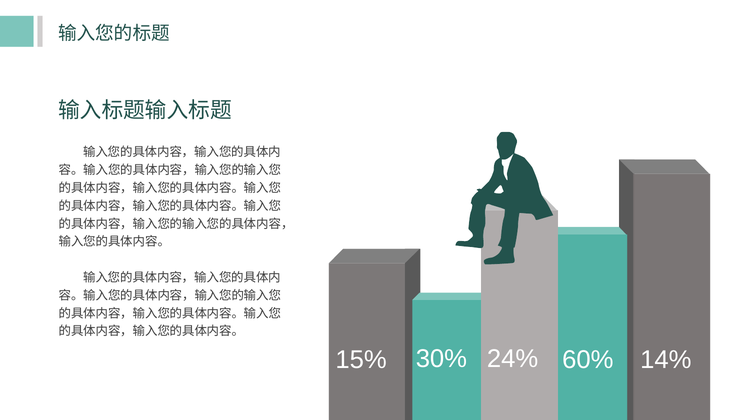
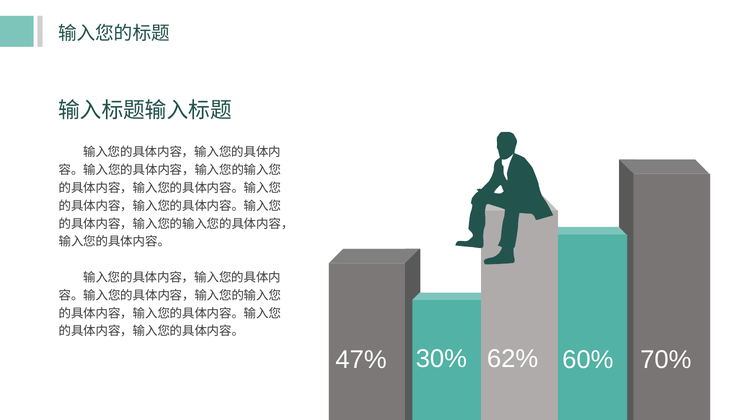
15%: 15% -> 47% (361, 359)
24%: 24% -> 62% (513, 359)
14%: 14% -> 70% (666, 359)
